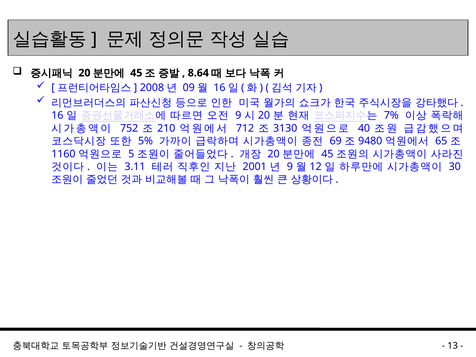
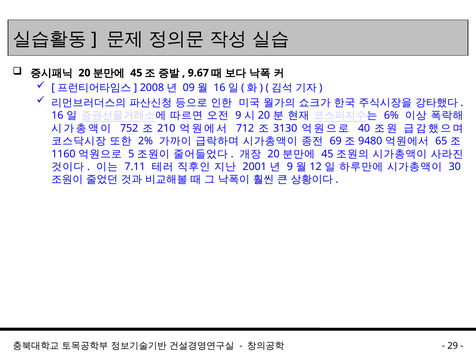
8.64: 8.64 -> 9.67 (198, 73)
7%: 7% -> 6% (391, 115)
5%: 5% -> 2% (145, 141)
3.11: 3.11 -> 7.11 (135, 167)
13: 13 -> 29 (453, 346)
